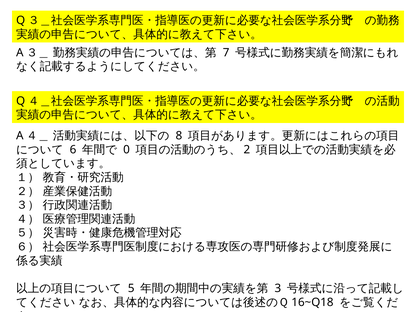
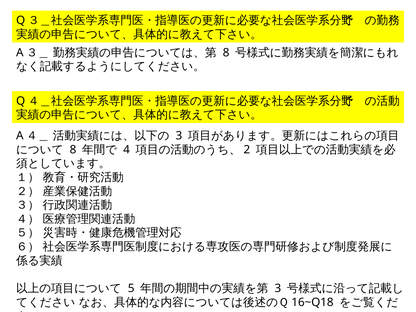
7: 7 -> 8 (226, 53)
8: 8 -> 3 (179, 136)
6: 6 -> 8 (73, 150)
0: 0 -> 4 (127, 150)
